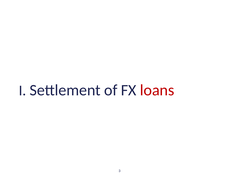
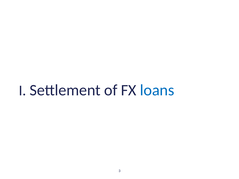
loans colour: red -> blue (157, 90)
